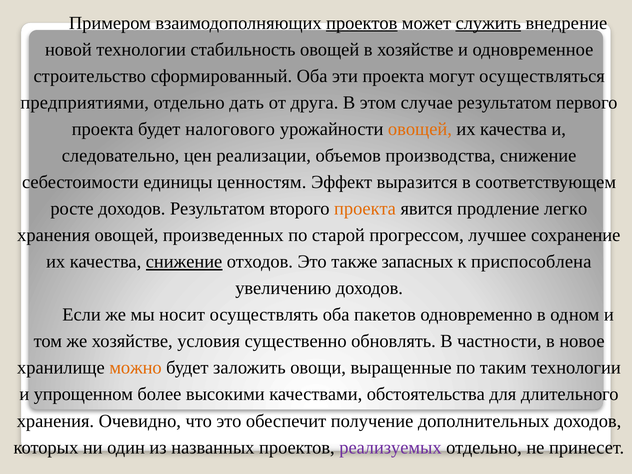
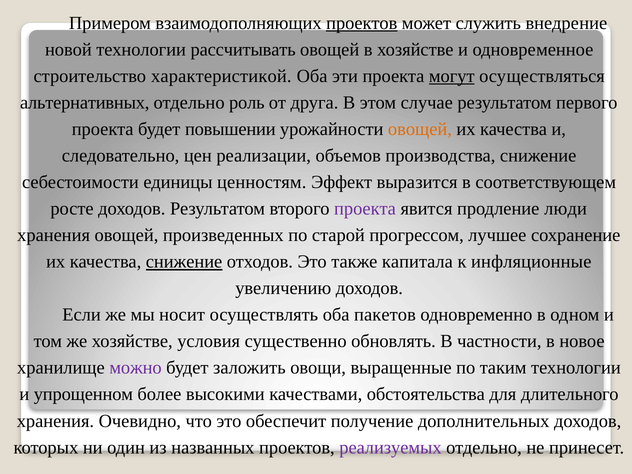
служить underline: present -> none (488, 23)
стабильность: стабильность -> рассчитывать (243, 50)
сформированный: сформированный -> характеристикой (221, 76)
могут underline: none -> present (452, 76)
предприятиями: предприятиями -> альтернативных (85, 103)
дать: дать -> роль (247, 103)
налогового: налогового -> повышении (230, 129)
проекта colour: orange -> purple (365, 209)
легко: легко -> люди (566, 209)
запасных: запасных -> капитала (417, 262)
приспособлена: приспособлена -> инфляционные (531, 262)
можно colour: orange -> purple (136, 368)
